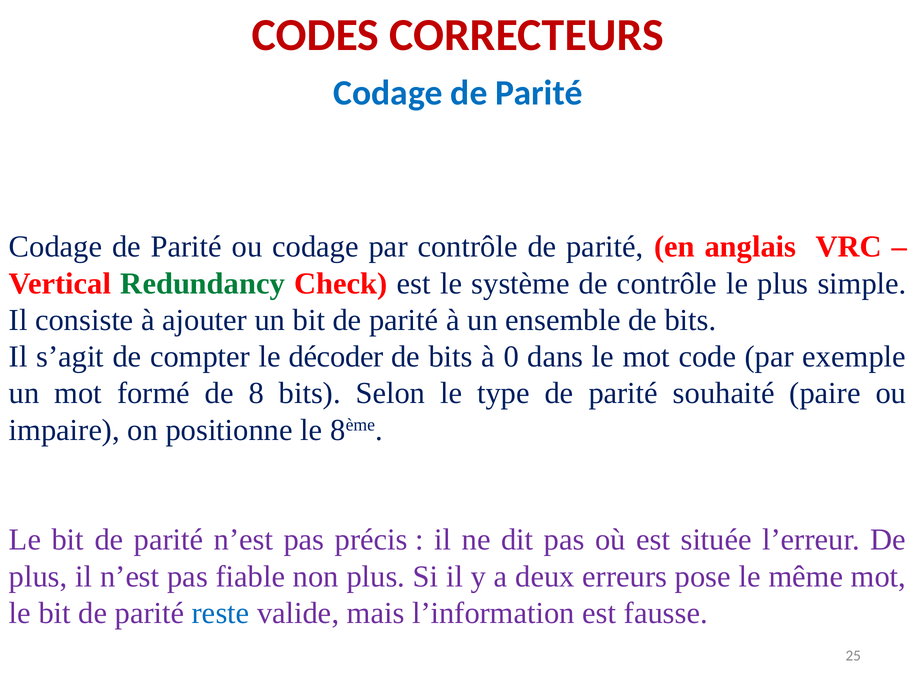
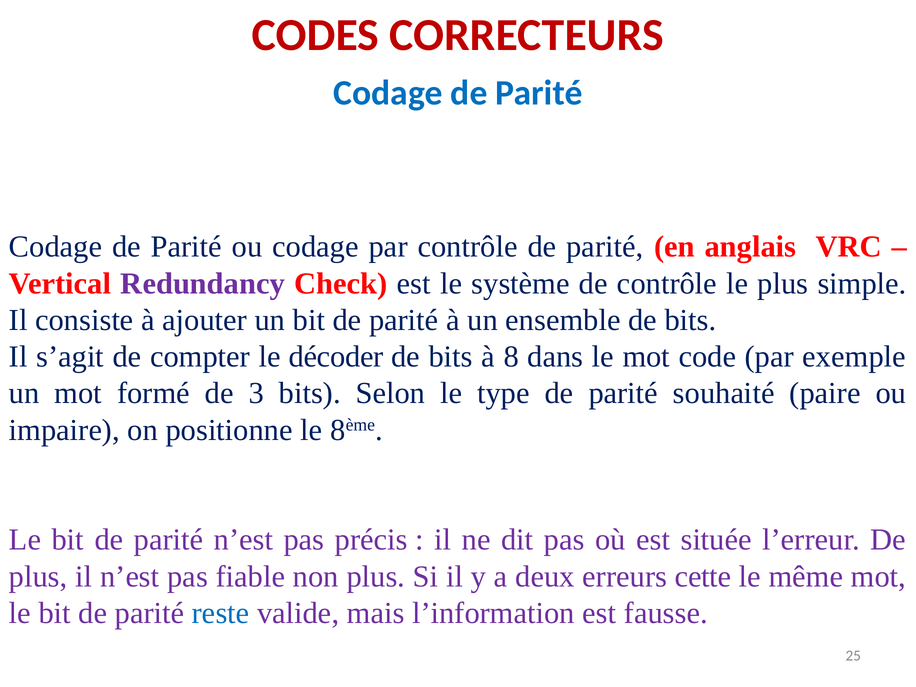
Redundancy colour: green -> purple (203, 283)
0: 0 -> 8 (511, 357)
8: 8 -> 3 (256, 393)
pose: pose -> cette (703, 577)
